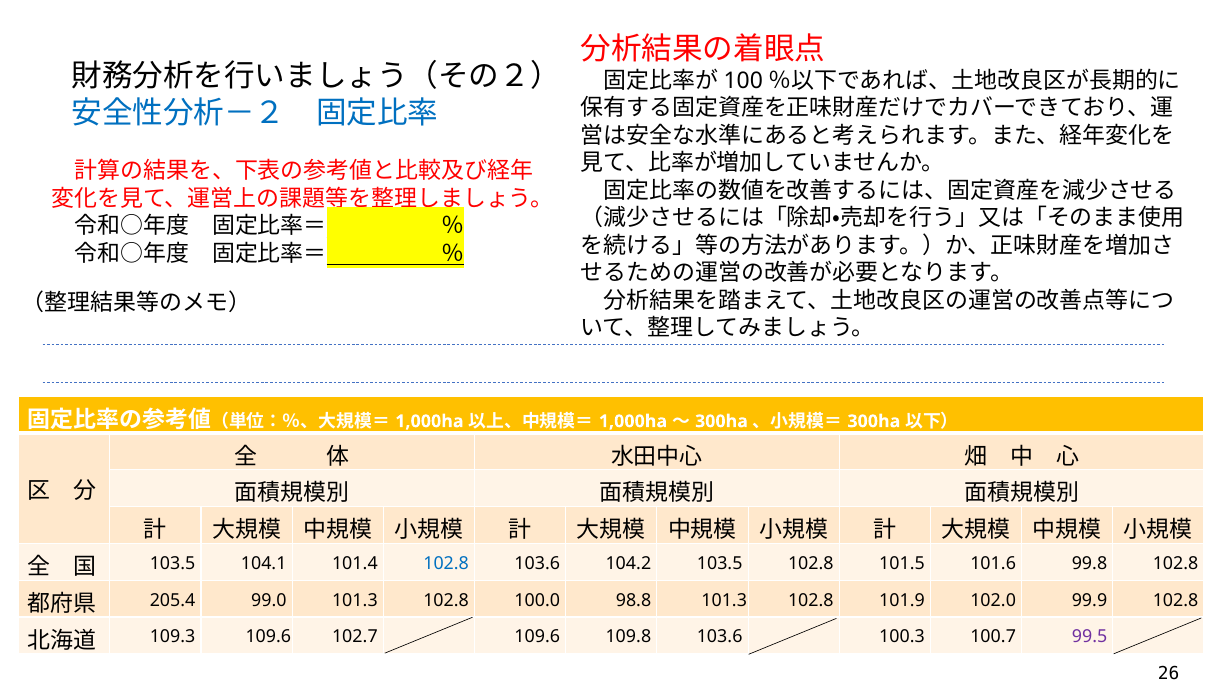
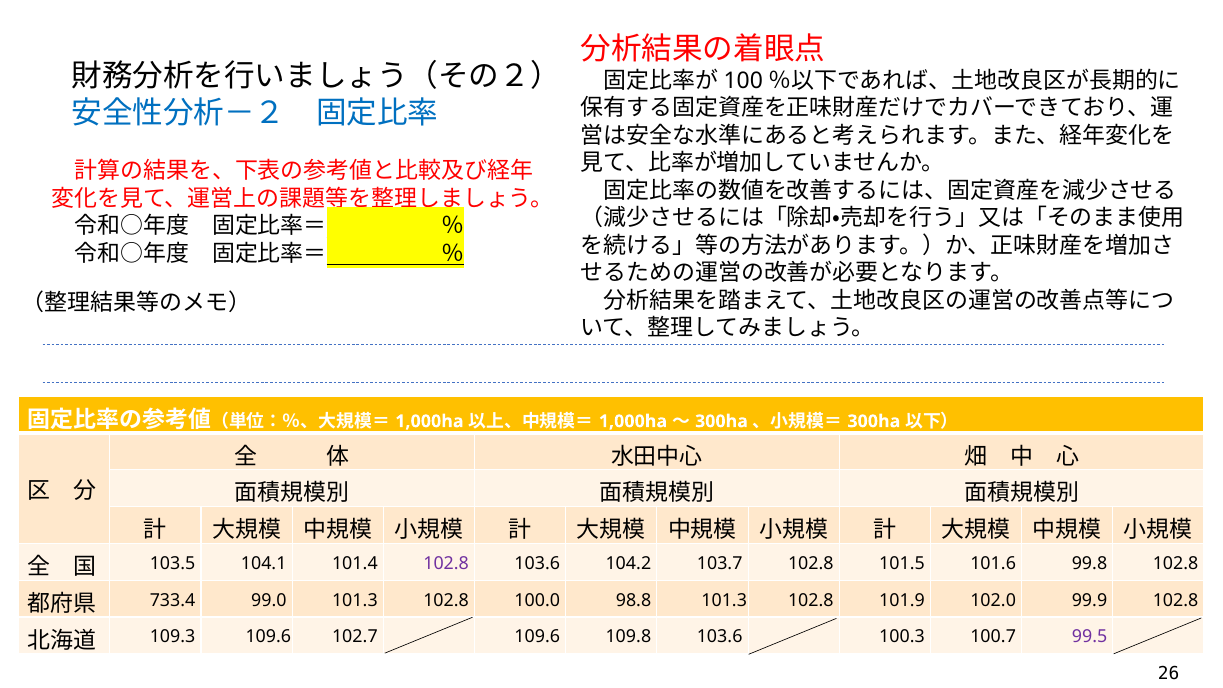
102.8 colour: blue -> purple (446, 563)
104.2 103.5: 103.5 -> 103.7 (720, 563)
205.4: 205.4 -> 733.4 (173, 600)
